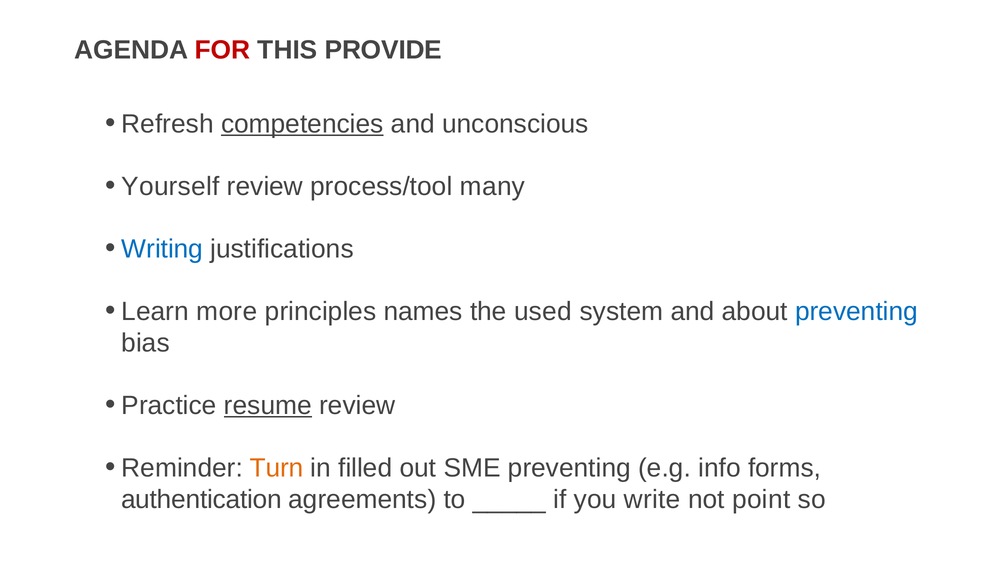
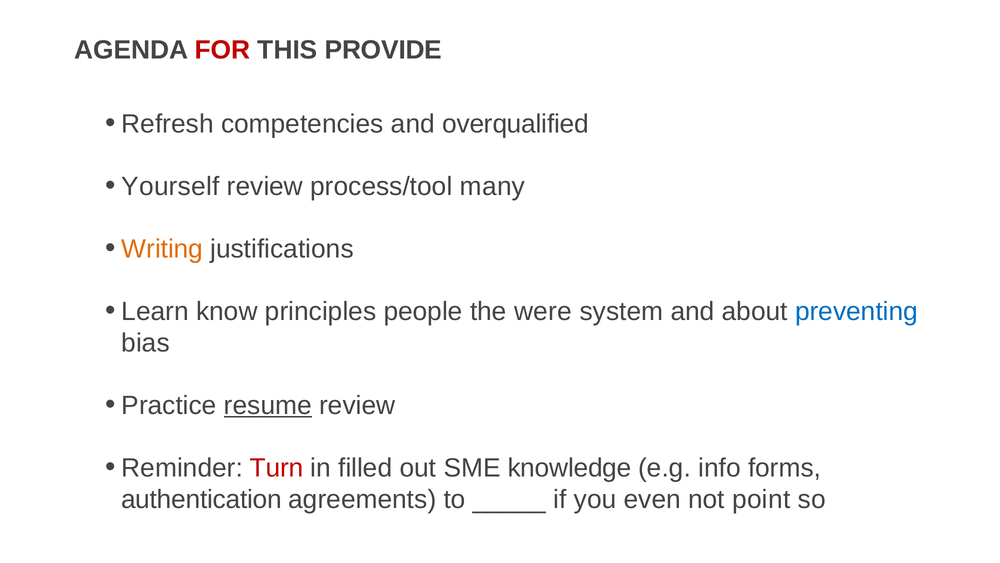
competencies underline: present -> none (302, 124)
unconscious: unconscious -> overqualified (516, 124)
Writing colour: blue -> orange (162, 249)
more: more -> know (227, 311)
names: names -> people (423, 311)
used: used -> were (543, 311)
Turn colour: orange -> red (277, 468)
SME preventing: preventing -> knowledge (570, 468)
write: write -> even (652, 499)
